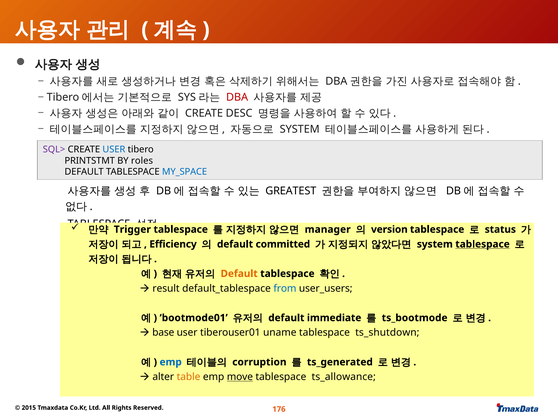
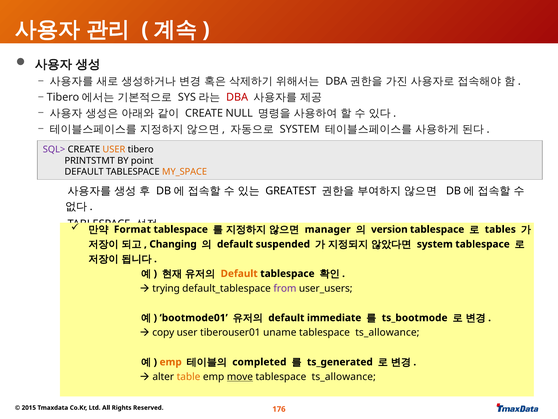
DESC: DESC -> NULL (239, 113)
USER colour: blue -> orange (114, 149)
roles: roles -> point (142, 160)
MY_SPACE colour: blue -> orange (185, 172)
Trigger: Trigger -> Format (132, 229)
status: status -> tables (500, 229)
Efficiency: Efficiency -> Changing (173, 244)
committed: committed -> suspended (283, 244)
tablespace underline: present -> none (483, 244)
result: result -> trying (166, 288)
from colour: blue -> purple (285, 288)
base: base -> copy (163, 332)
ts_shutdown: ts_shutdown -> ts_allowance (387, 332)
emp colour: blue -> orange (171, 362)
corruption: corruption -> completed (259, 362)
